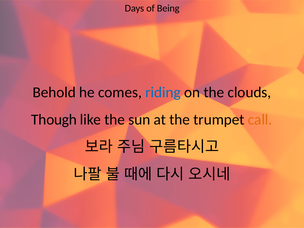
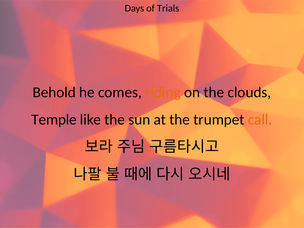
Being: Being -> Trials (168, 8)
riding colour: blue -> orange (163, 92)
Though: Though -> Temple (54, 120)
